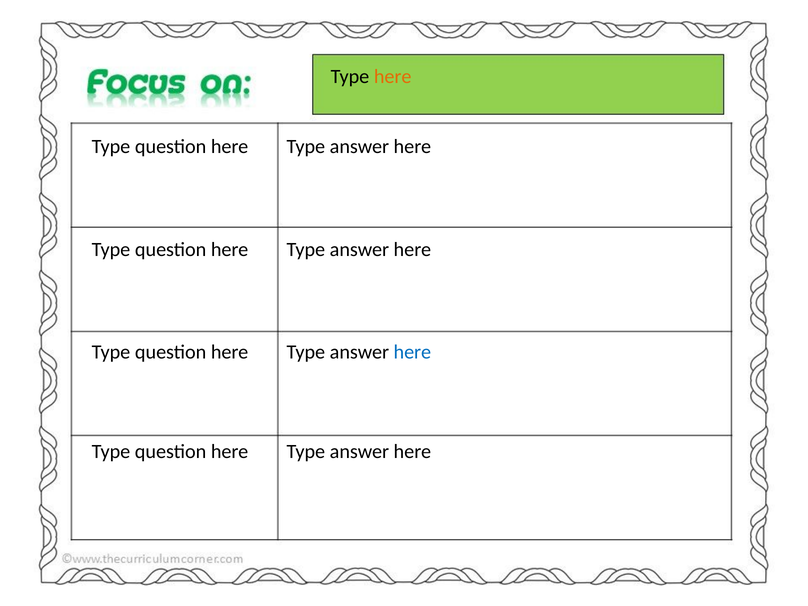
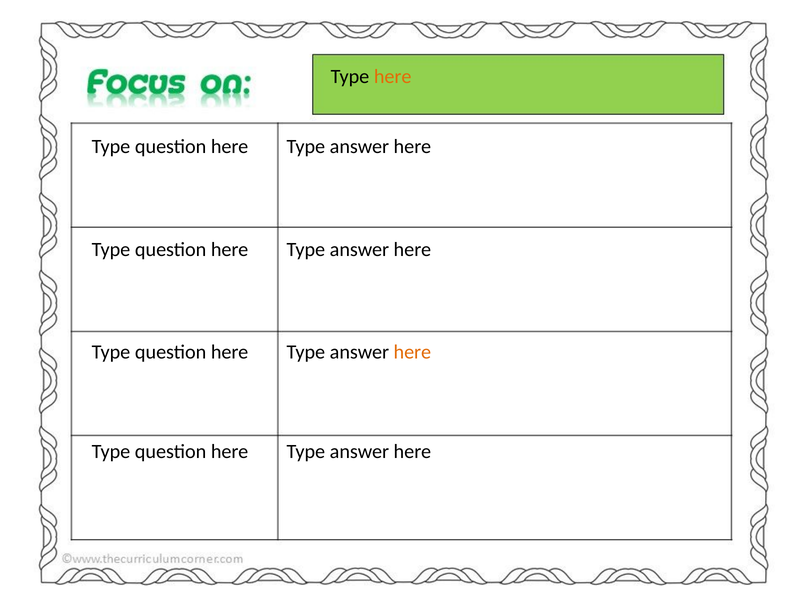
here colour: blue -> orange (412, 352)
